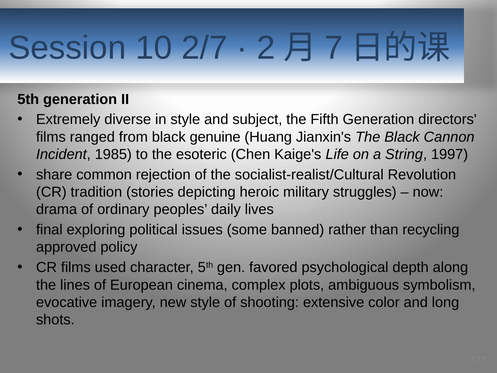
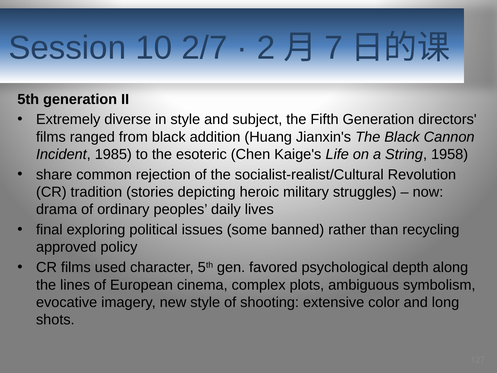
genuine: genuine -> addition (215, 137)
1997: 1997 -> 1958 (450, 154)
